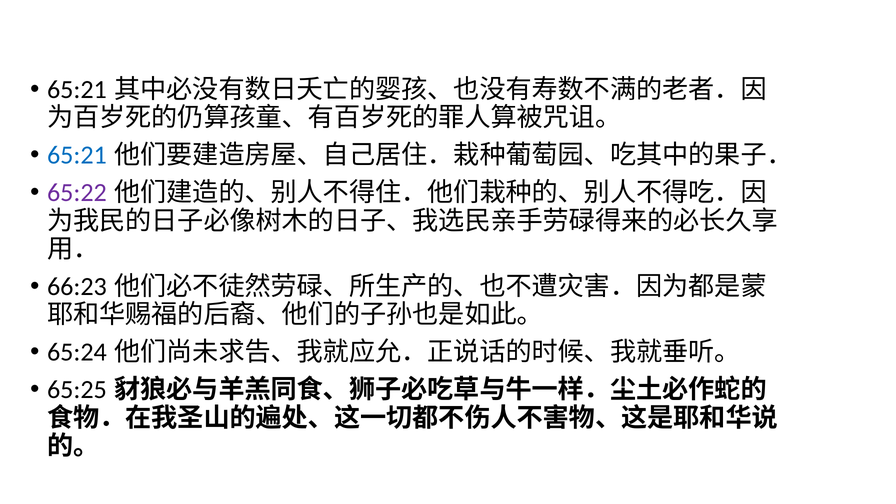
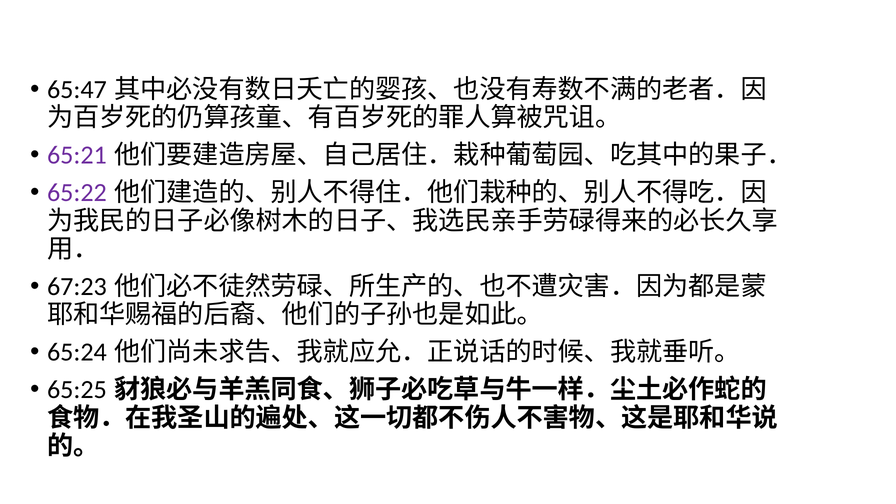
65:21: 65:21 -> 65:47 (77, 90)
65:21 colour: blue -> purple (77, 155)
66:23: 66:23 -> 67:23 (77, 287)
